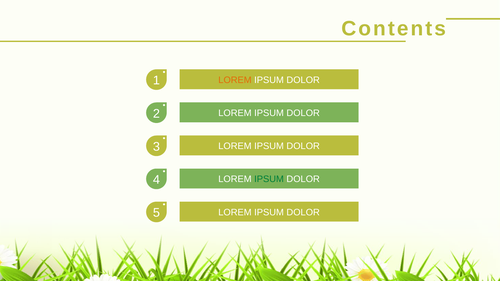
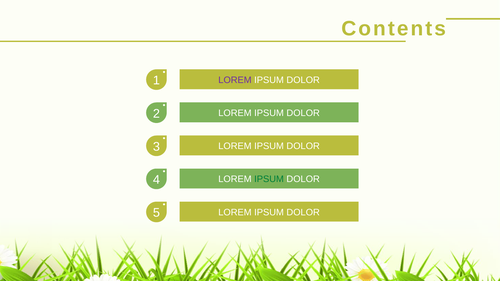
LOREM colour: orange -> purple (235, 80)
